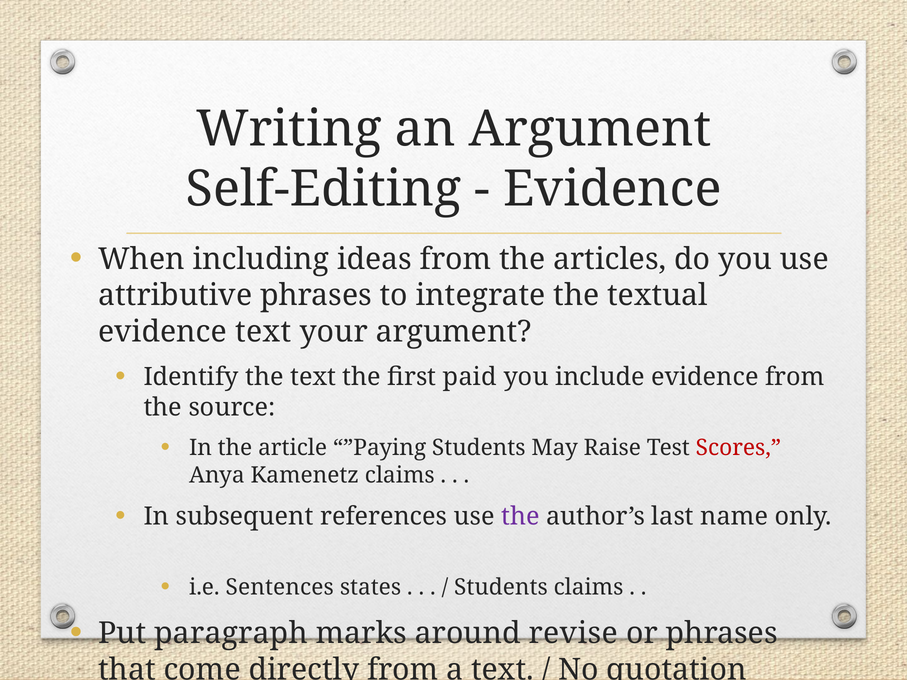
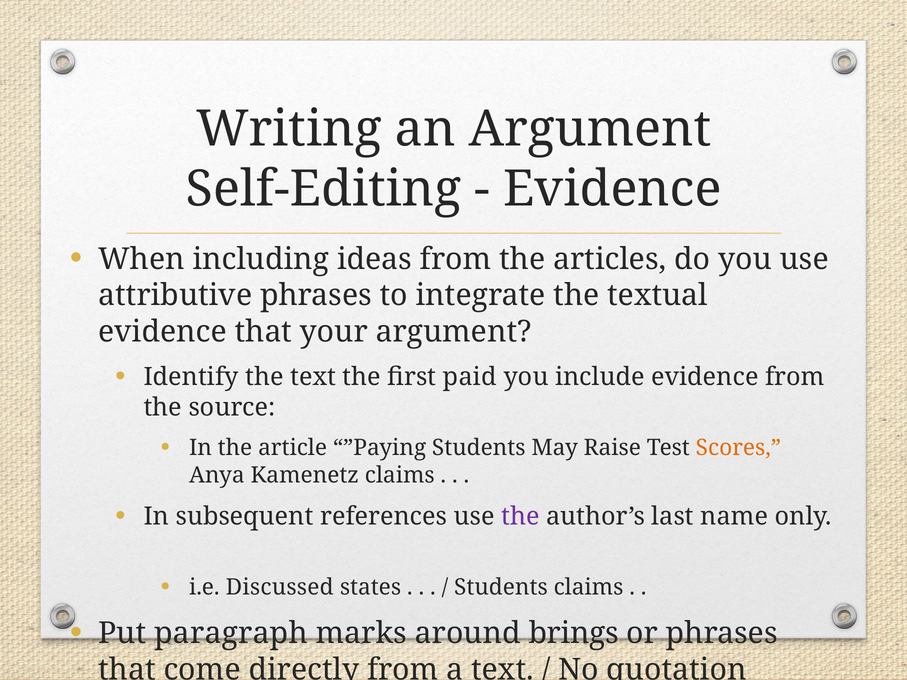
evidence text: text -> that (263, 332)
Scores colour: red -> orange (738, 448)
Sentences: Sentences -> Discussed (280, 588)
revise: revise -> brings (574, 634)
